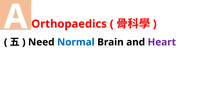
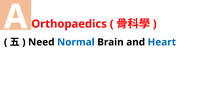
Heart colour: purple -> blue (162, 42)
